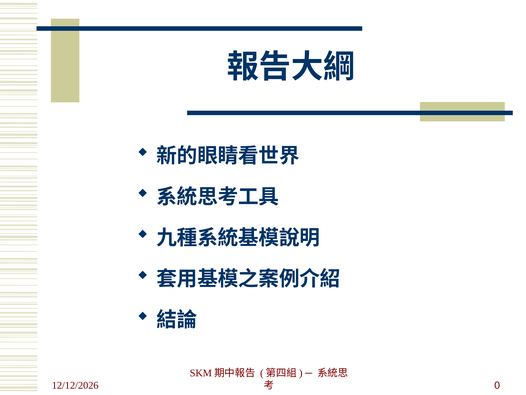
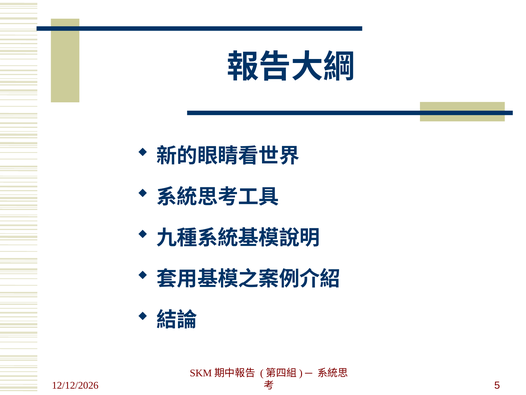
0: 0 -> 5 (497, 385)
